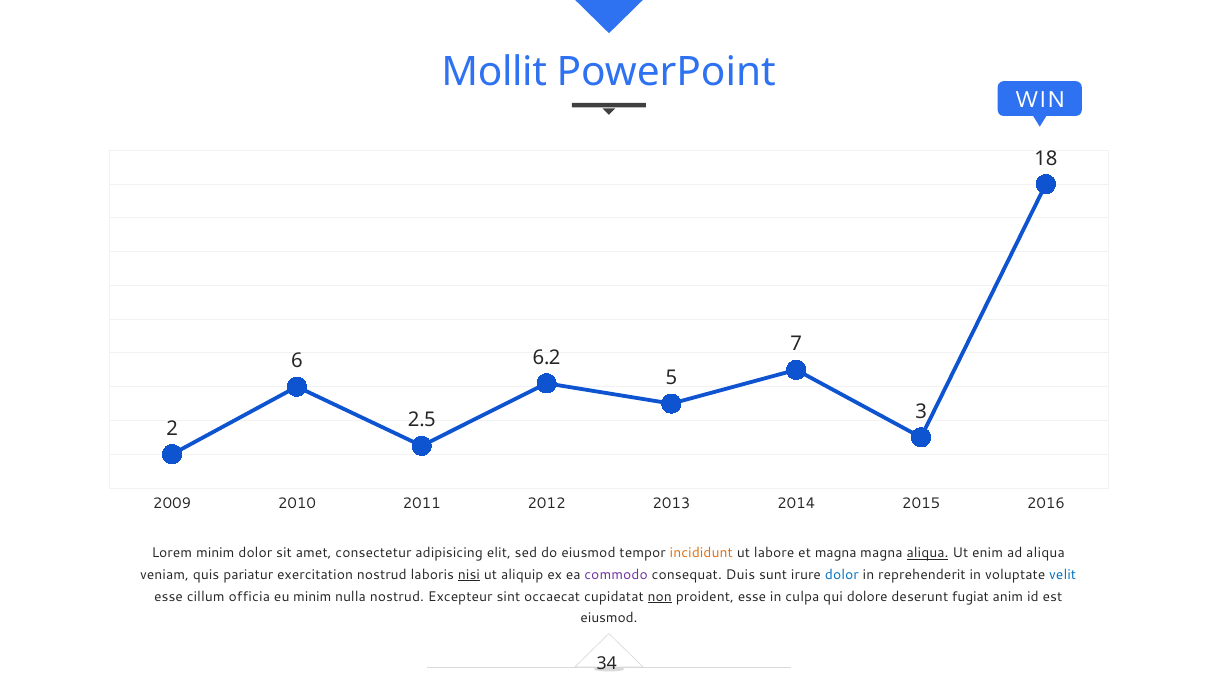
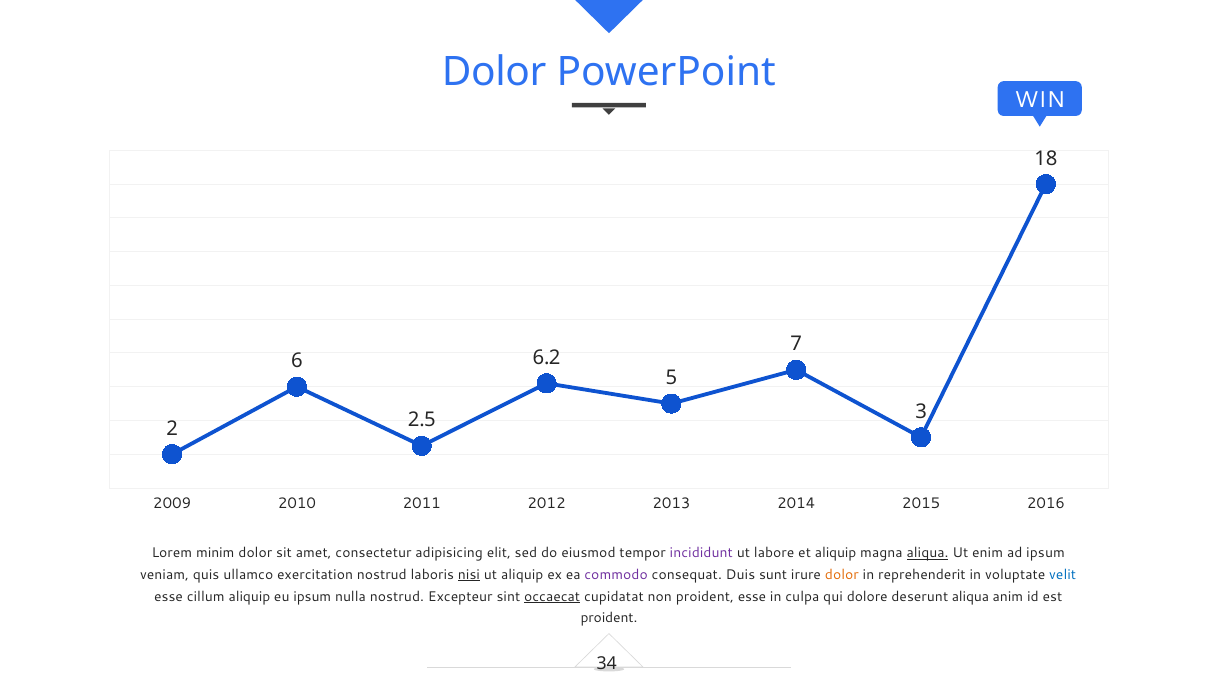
Mollit: Mollit -> Dolor (494, 72)
incididunt colour: orange -> purple (701, 553)
et magna: magna -> aliquip (836, 553)
ad aliqua: aliqua -> ipsum (1046, 553)
pariatur: pariatur -> ullamco (248, 575)
dolor colour: blue -> orange (842, 575)
cillum officia: officia -> aliquip (249, 597)
eu minim: minim -> ipsum (312, 597)
occaecat underline: none -> present (552, 597)
non underline: present -> none (660, 597)
deserunt fugiat: fugiat -> aliqua (970, 597)
eiusmod: eiusmod -> proident (609, 618)
